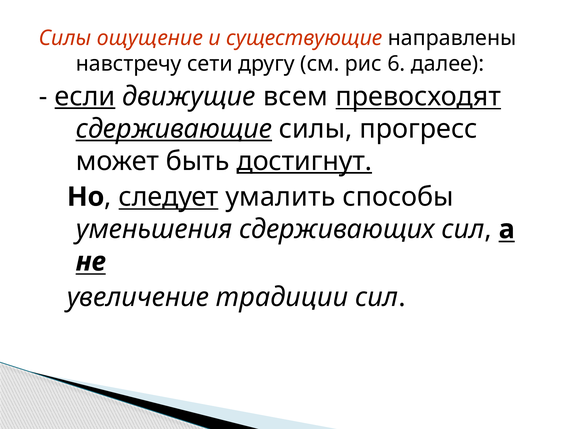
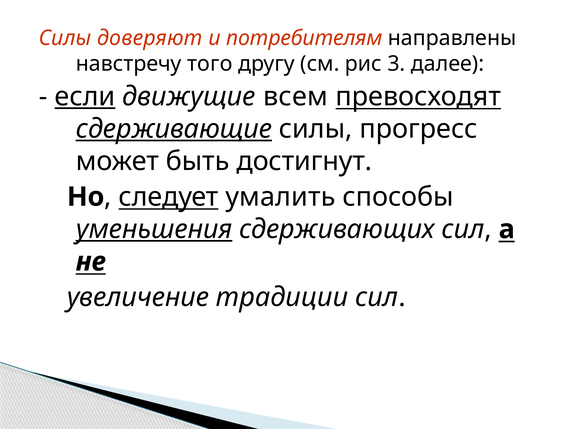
ощущение: ощущение -> доверяют (150, 38)
существующие: существующие -> потребителям (304, 38)
сети: сети -> того (210, 64)
6: 6 -> 3 (396, 64)
достигнут underline: present -> none (304, 161)
уменьшения underline: none -> present (154, 229)
